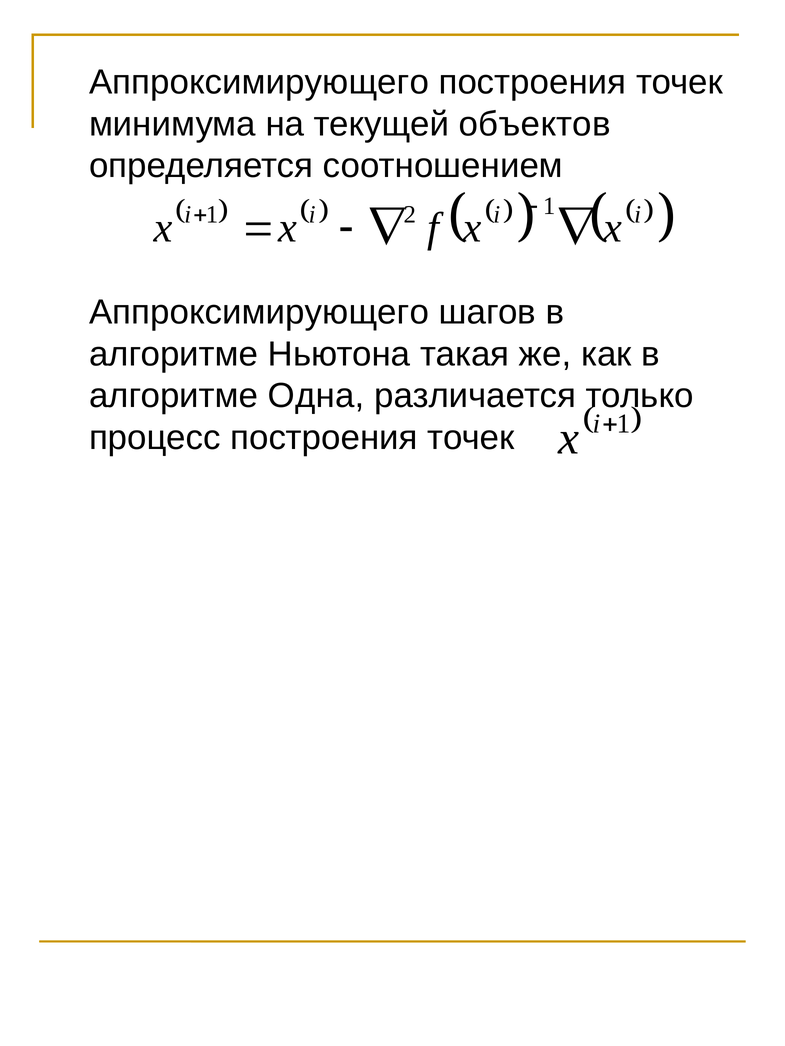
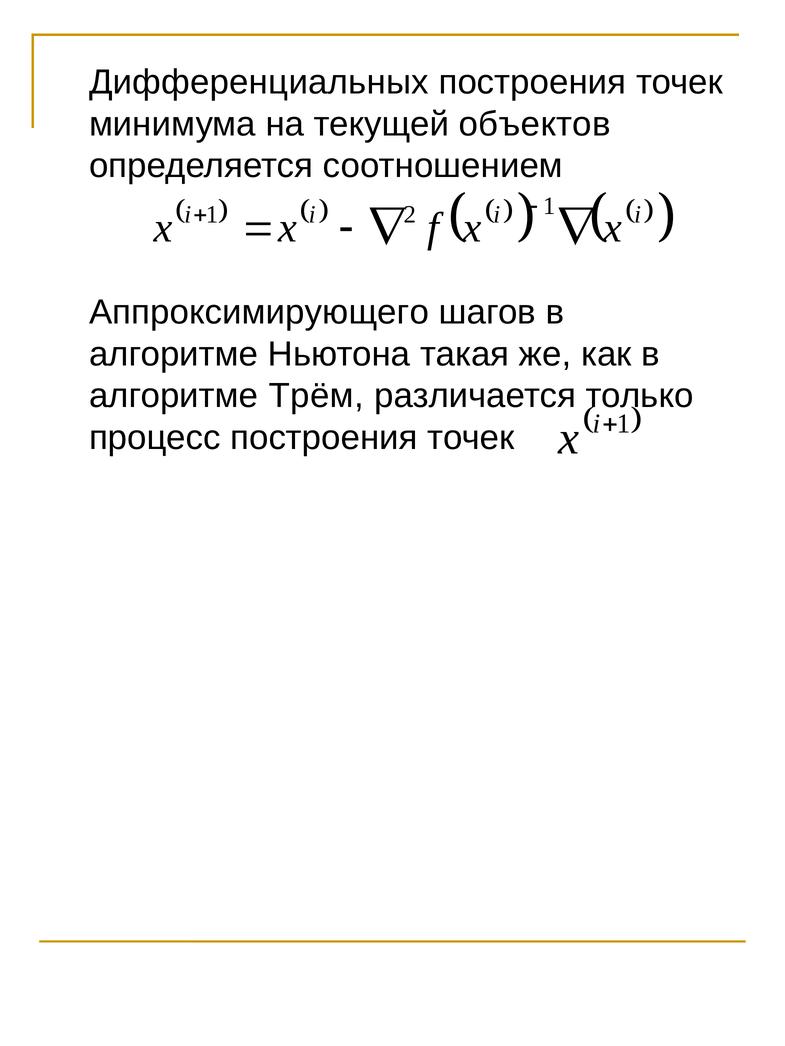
Аппроксимирующего: Аппроксимирующего -> Дифференциальных (259, 82)
Одна: Одна -> Трём (316, 396)
